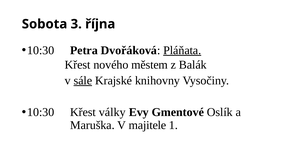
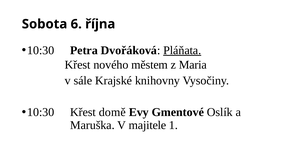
3: 3 -> 6 (76, 24)
Balák: Balák -> Maria (193, 65)
sále underline: present -> none (83, 80)
války: války -> domě (112, 112)
